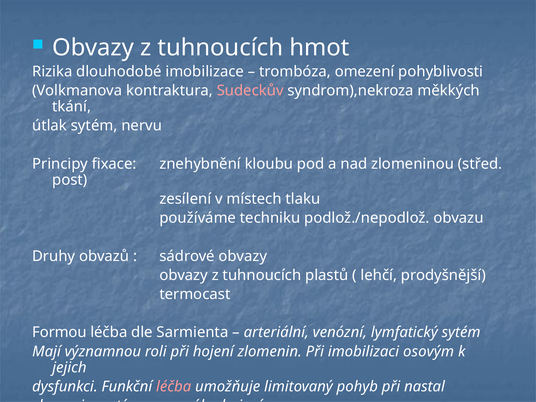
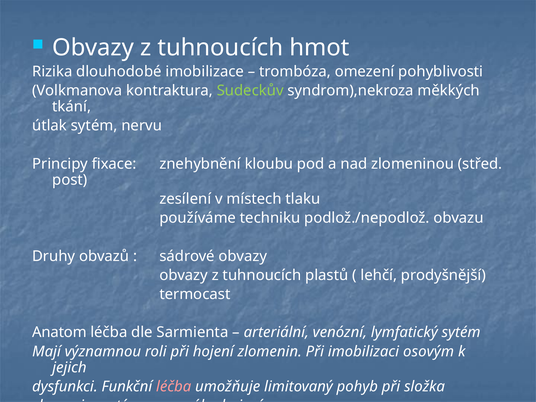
Sudeckův colour: pink -> light green (250, 91)
Formou: Formou -> Anatom (59, 332)
nastal: nastal -> složka (425, 387)
